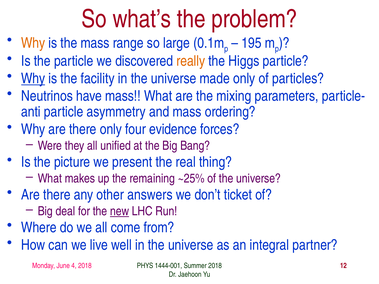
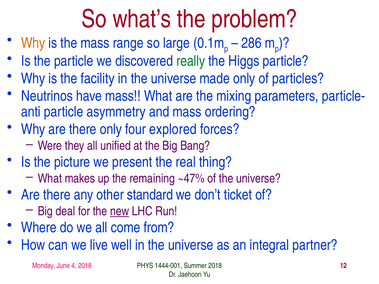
195: 195 -> 286 (252, 43)
really colour: orange -> green (191, 61)
Why underline: present -> none (33, 79)
evidence: evidence -> explored (173, 129)
~25%: ~25% -> ~47% (191, 179)
answers: answers -> standard (150, 195)
